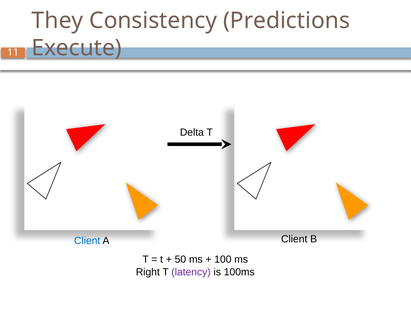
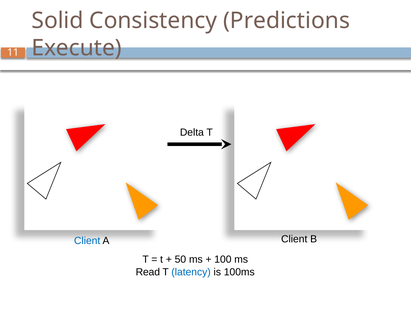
They: They -> Solid (58, 20)
Right: Right -> Read (148, 271)
latency colour: purple -> blue (191, 271)
